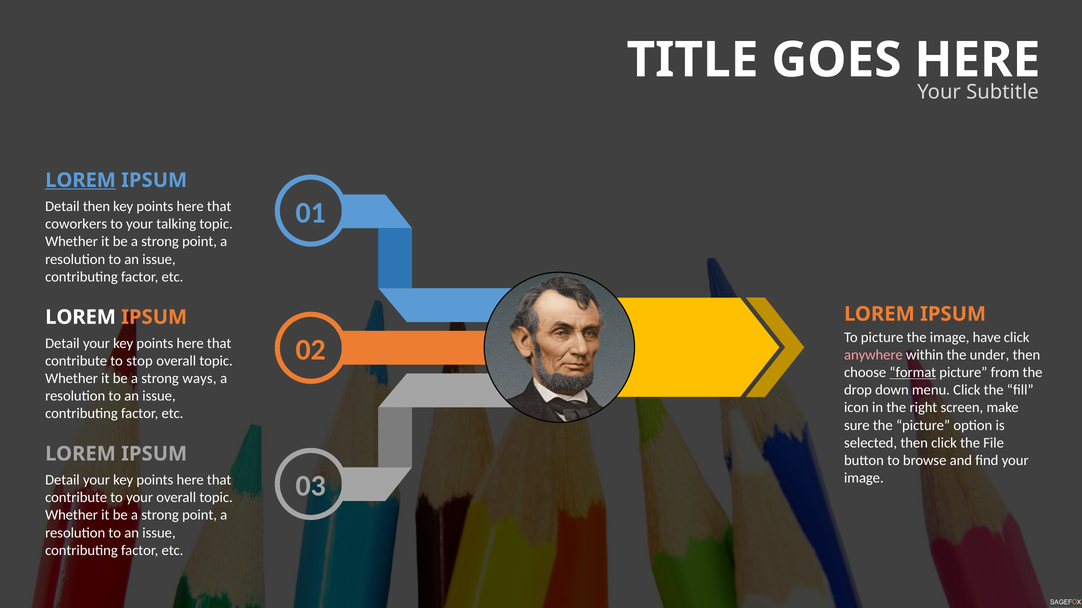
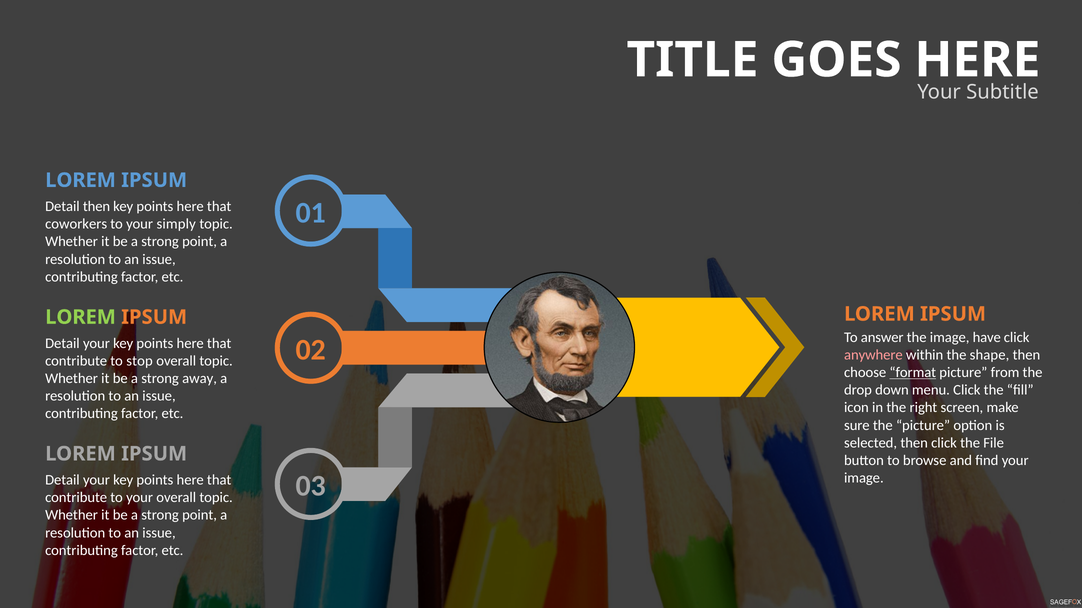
LOREM underline: present -> none (81, 180)
talking: talking -> simply (176, 224)
LOREM colour: white -> light green (81, 317)
To picture: picture -> answer (882, 338)
under: under -> shape (990, 355)
ways: ways -> away (200, 379)
